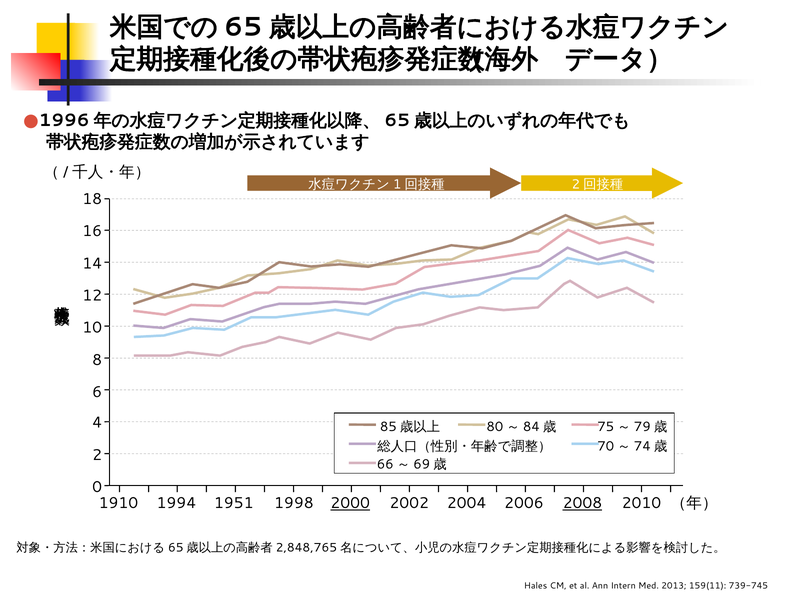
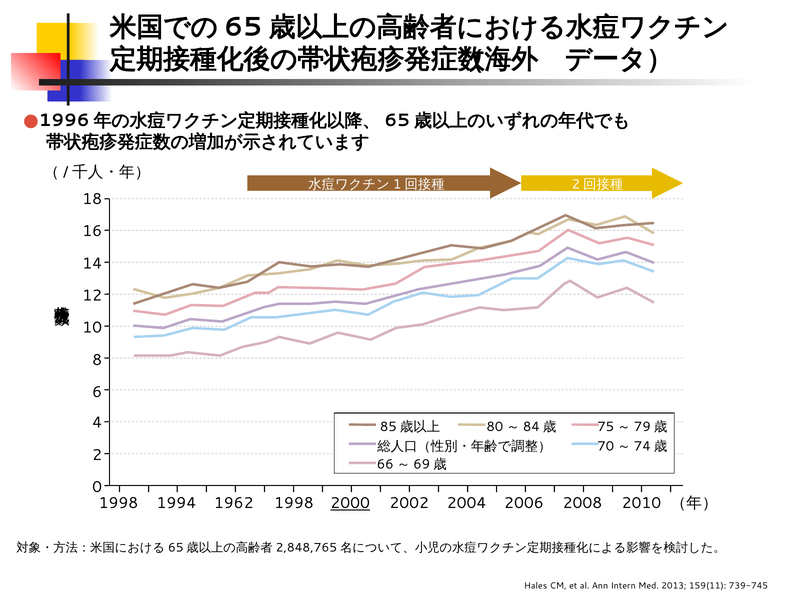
1910: 1910 -> 1998 (118, 504)
1951: 1951 -> 1962 (234, 504)
2008 underline: present -> none (582, 504)
